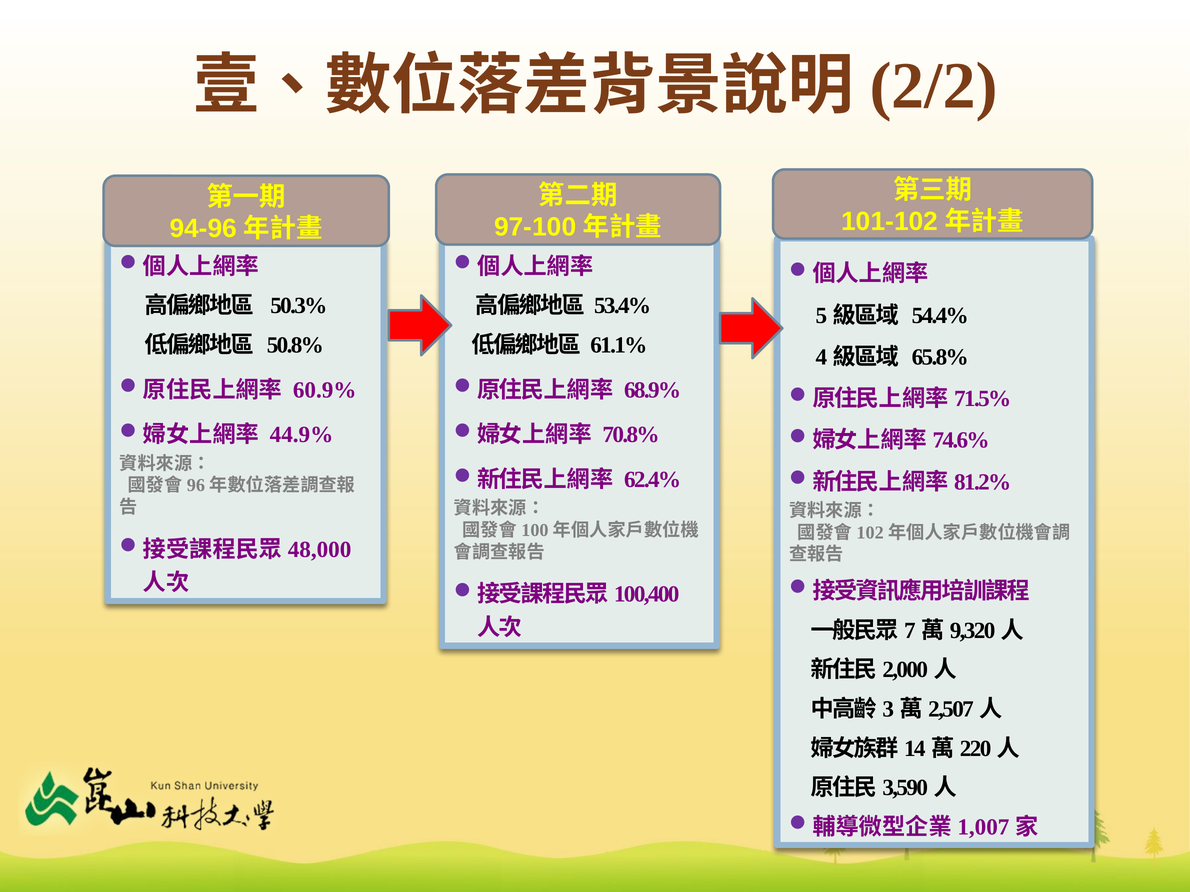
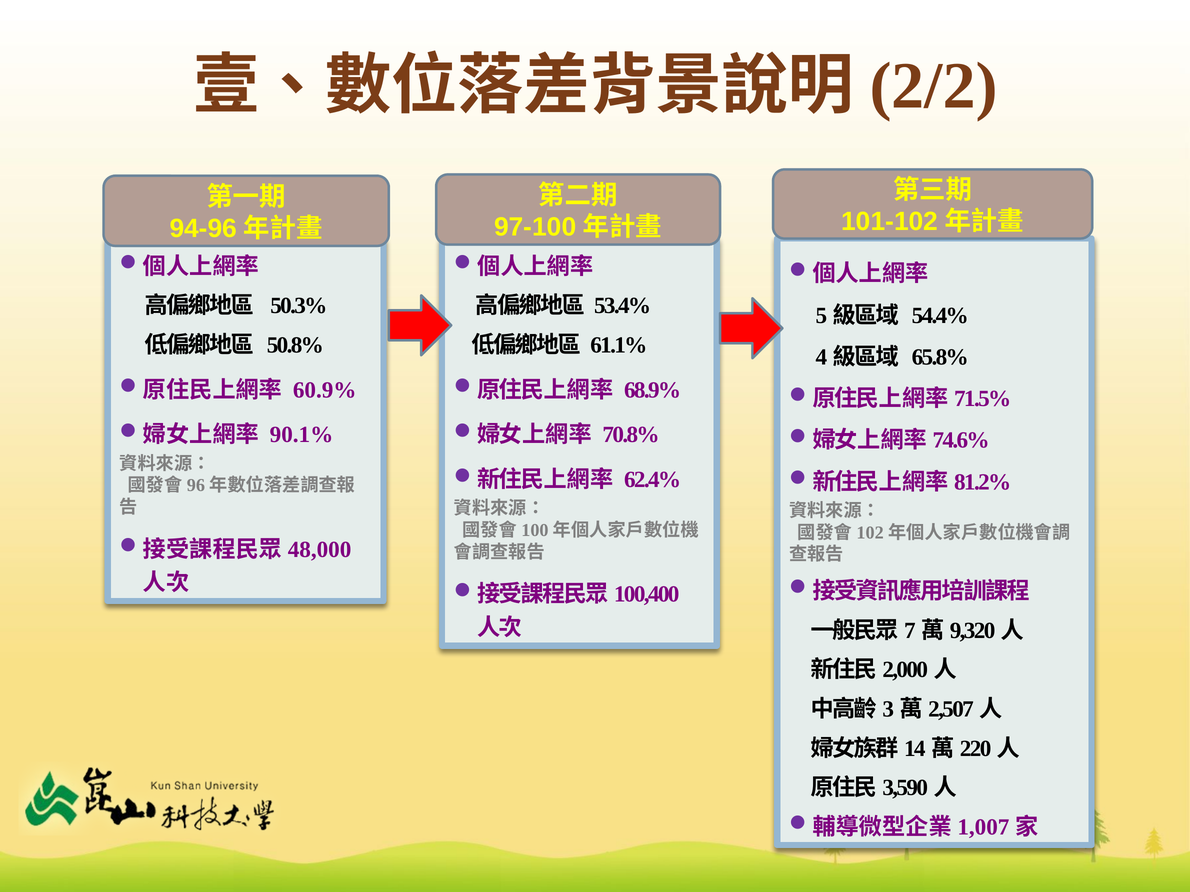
44.9%: 44.9% -> 90.1% (302, 435)
